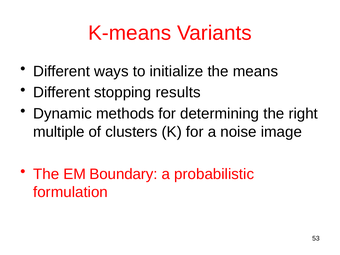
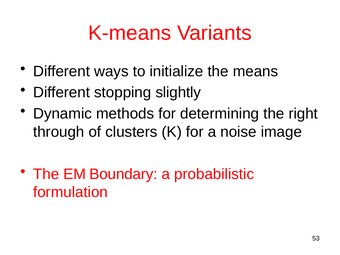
results: results -> slightly (178, 92)
multiple: multiple -> through (59, 132)
